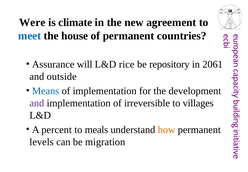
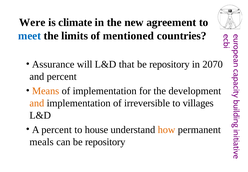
house: house -> limits (75, 36)
of permanent: permanent -> mentioned (128, 36)
rice: rice -> that (127, 64)
2061: 2061 -> 2070 (213, 64)
and outside: outside -> percent (62, 76)
Means colour: blue -> orange (46, 91)
and colour: purple -> orange (37, 103)
meals: meals -> house (96, 129)
levels: levels -> meals (42, 142)
can be migration: migration -> repository (105, 142)
